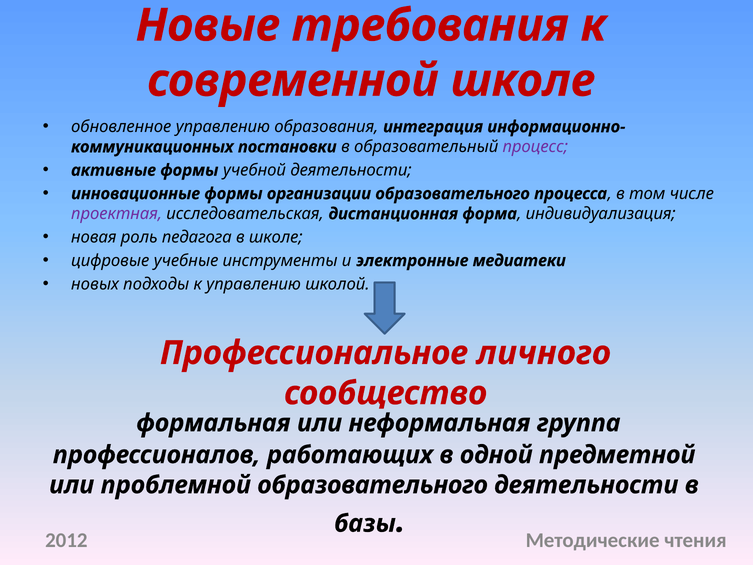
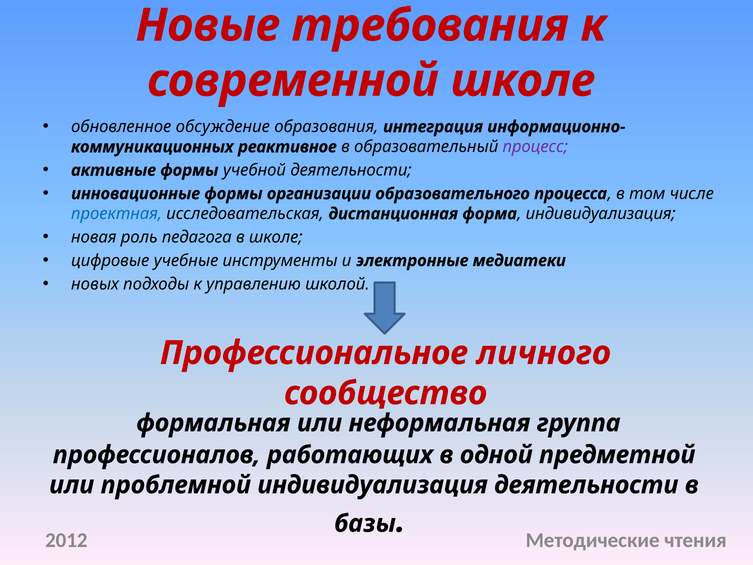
обновленное управлению: управлению -> обсуждение (223, 127)
постановки: постановки -> реактивное (287, 147)
проектная colour: purple -> blue (117, 214)
проблемной образовательного: образовательного -> индивидуализация (373, 485)
